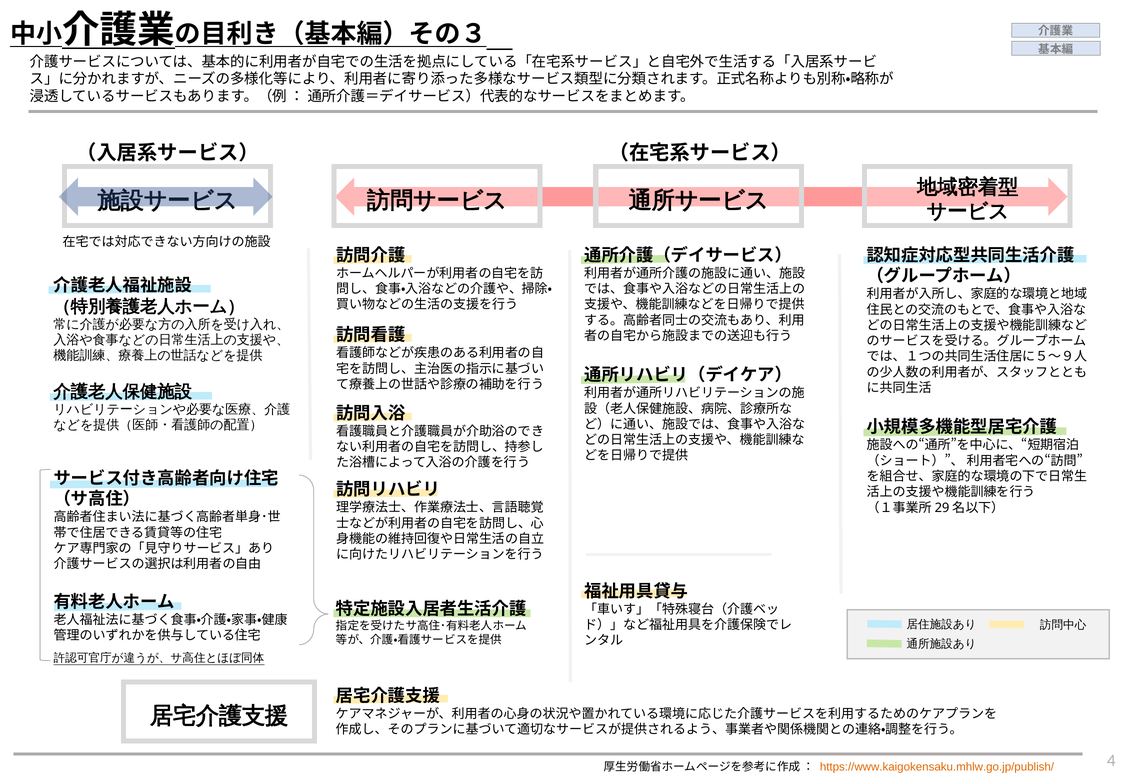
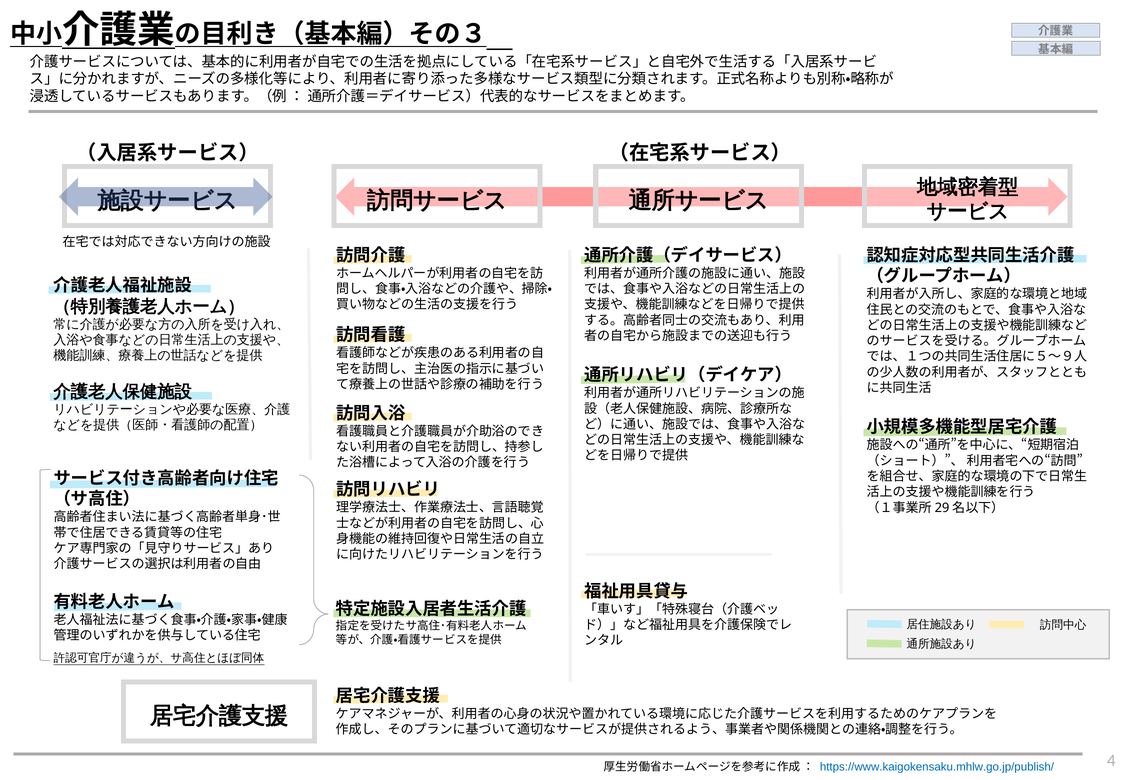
https://www.kaigokensaku.mhlw.go.jp/publish/ colour: orange -> blue (937, 766)
